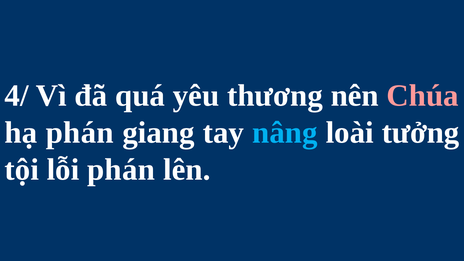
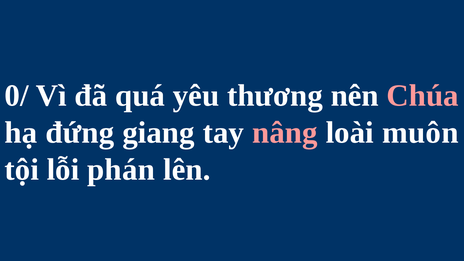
4/: 4/ -> 0/ (17, 96)
hạ phán: phán -> đứng (80, 133)
nâng colour: light blue -> pink (285, 133)
tưởng: tưởng -> muôn (420, 133)
